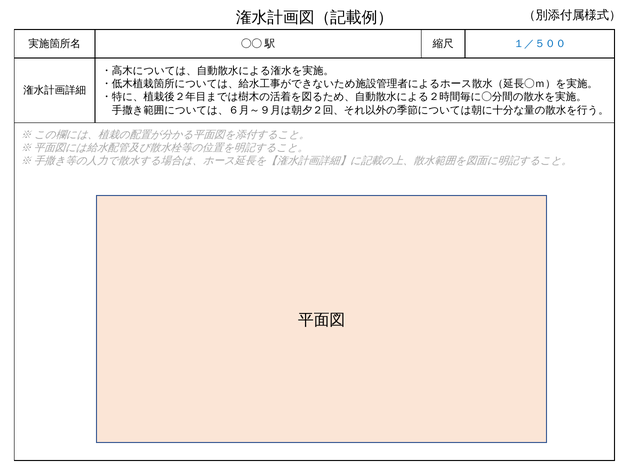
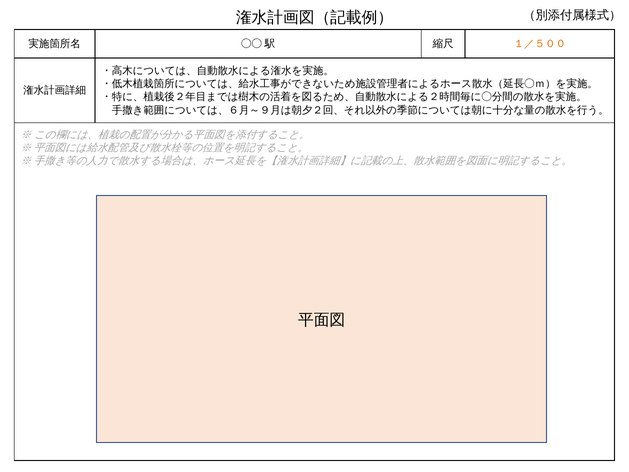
１／５００ colour: blue -> orange (540, 44)
